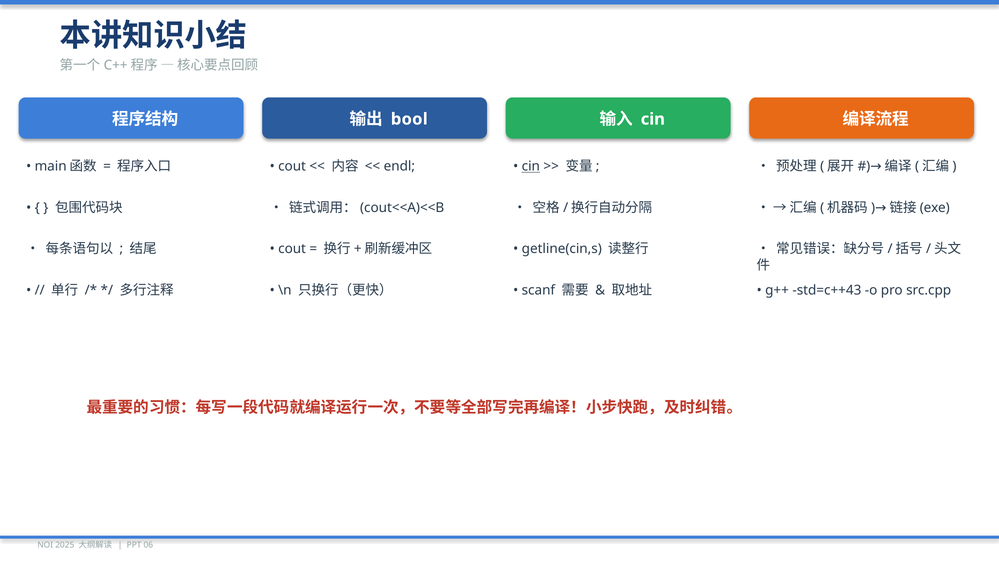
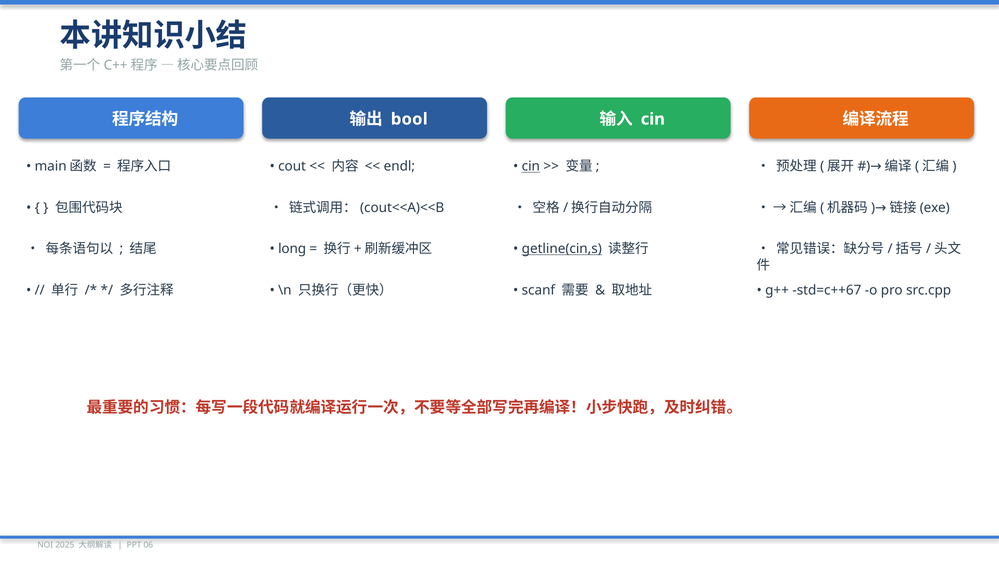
cout: cout -> long (292, 249)
getline(cin,s underline: none -> present (562, 249)
std=c++43: std=c++43 -> std=c++67 (827, 290)
